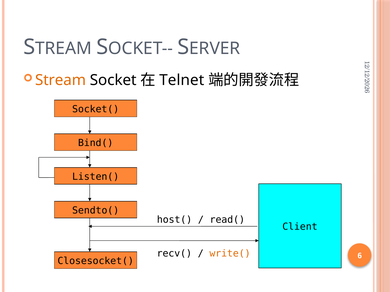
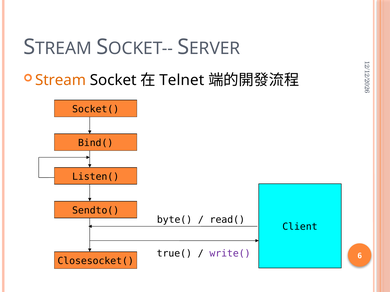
host(: host( -> byte( (175, 220)
recv(: recv( -> true( (174, 254)
write( colour: orange -> purple (230, 254)
